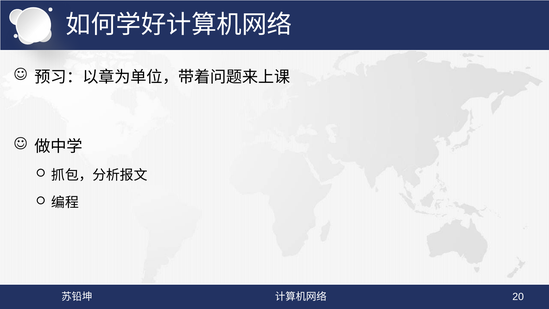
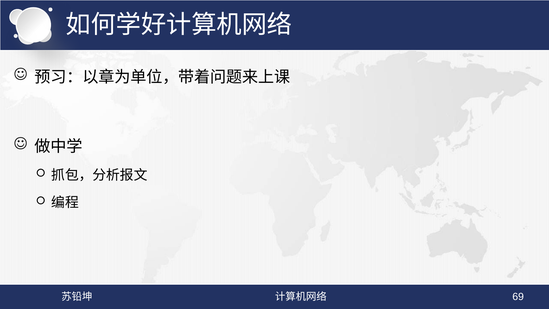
20: 20 -> 69 (518, 297)
